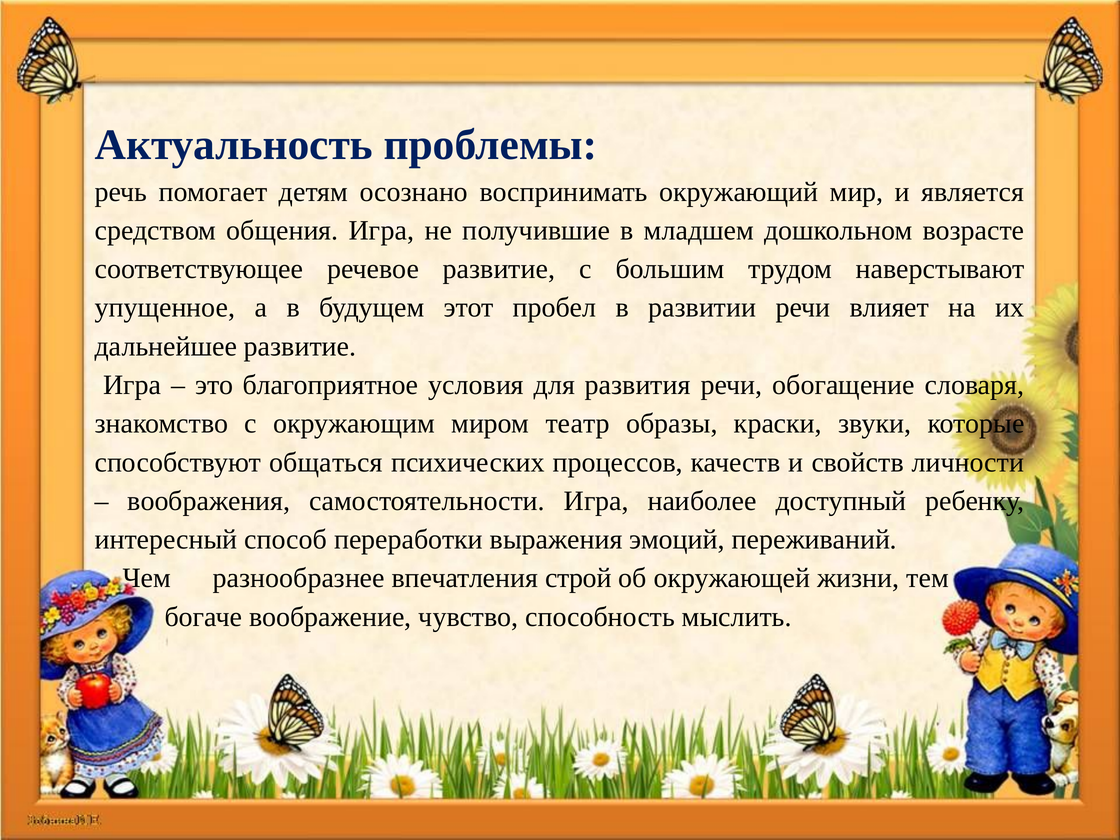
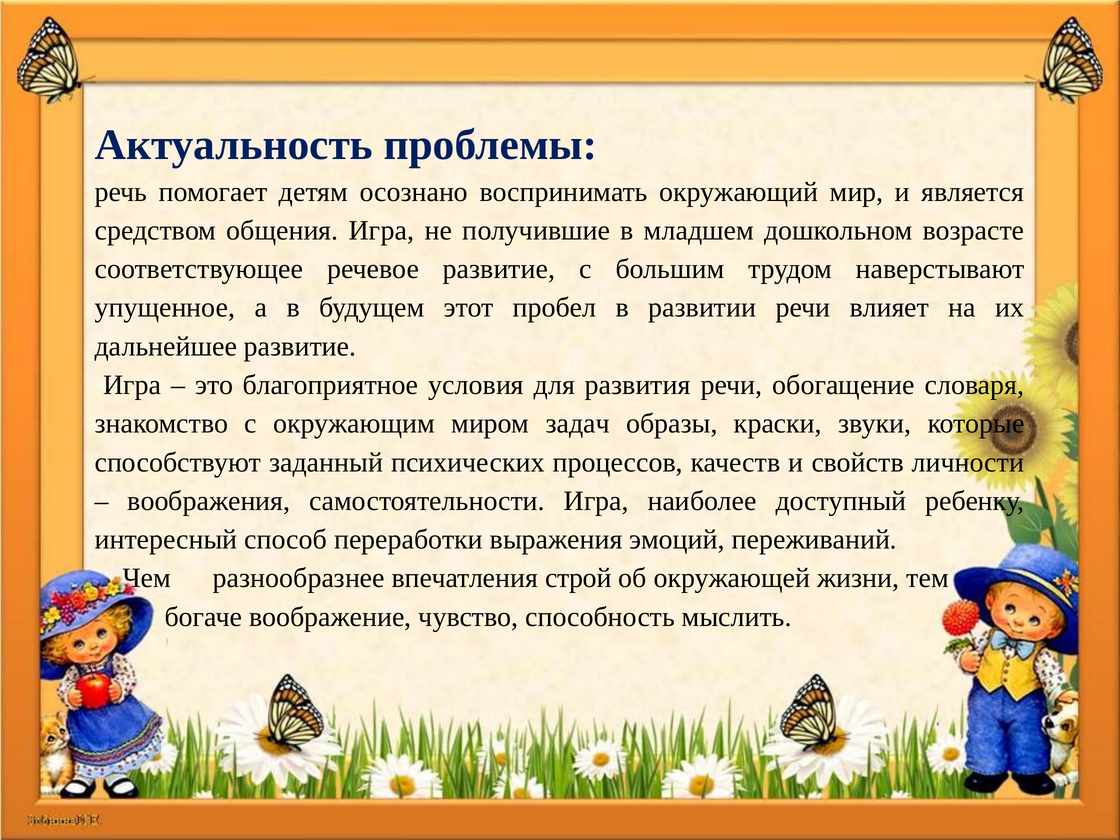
театр: театр -> задач (578, 424)
общаться: общаться -> заданный (326, 462)
